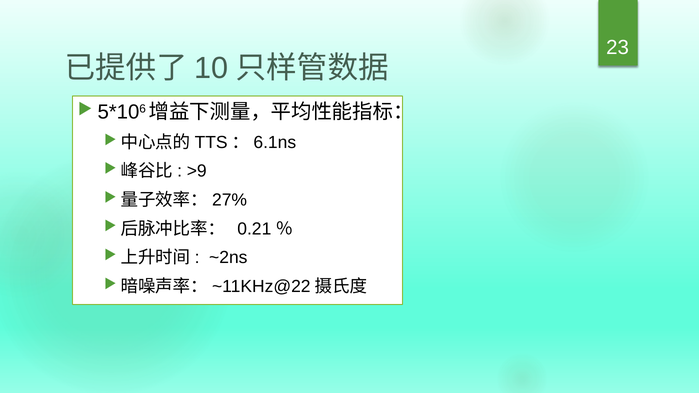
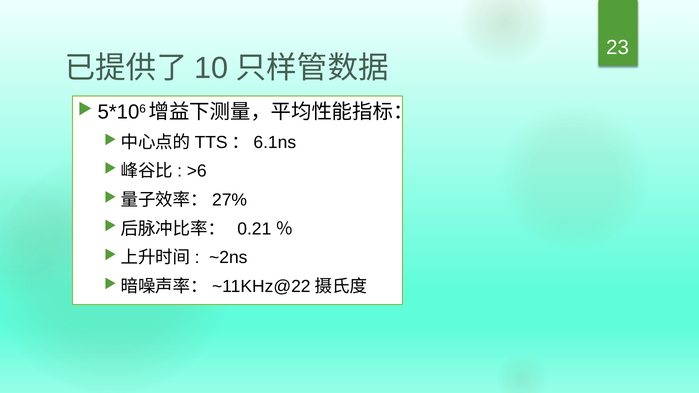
>9: >9 -> >6 (197, 171)
